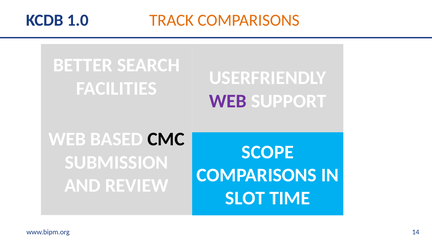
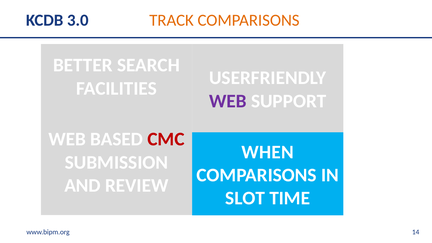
1.0: 1.0 -> 3.0 (78, 20)
CMC colour: black -> red (166, 139)
SCOPE: SCOPE -> WHEN (268, 152)
